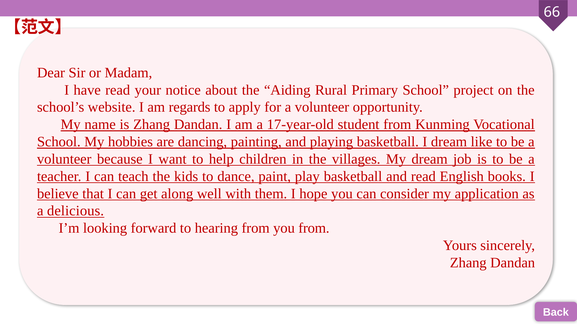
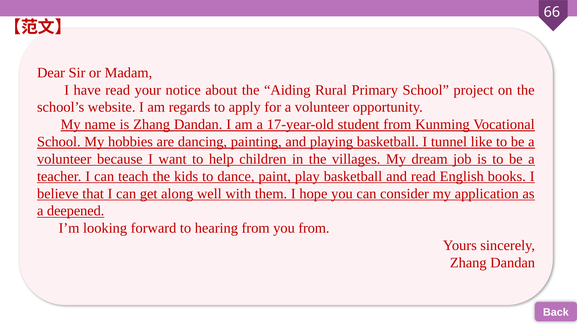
I dream: dream -> tunnel (449, 142)
delicious: delicious -> deepened (76, 211)
